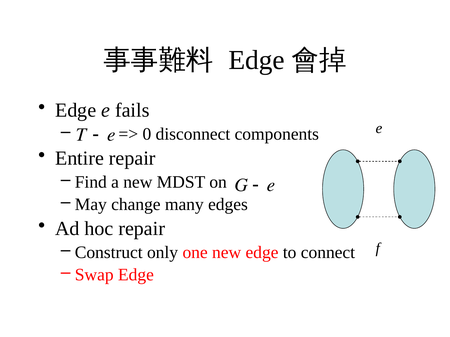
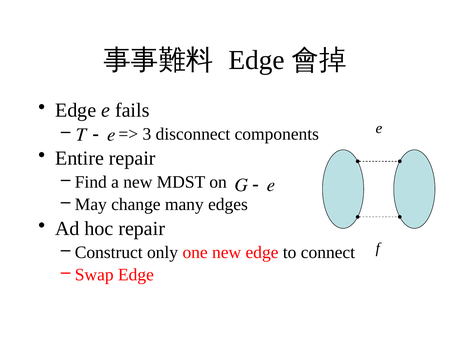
0: 0 -> 3 (147, 134)
